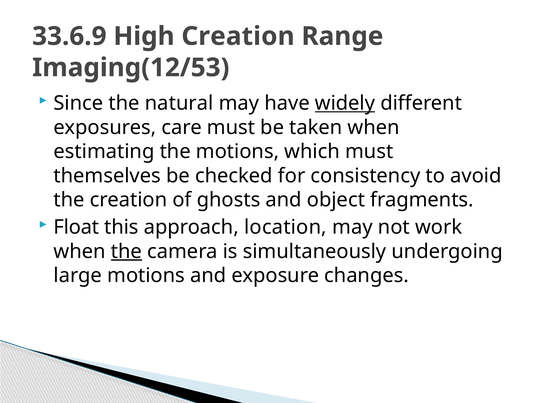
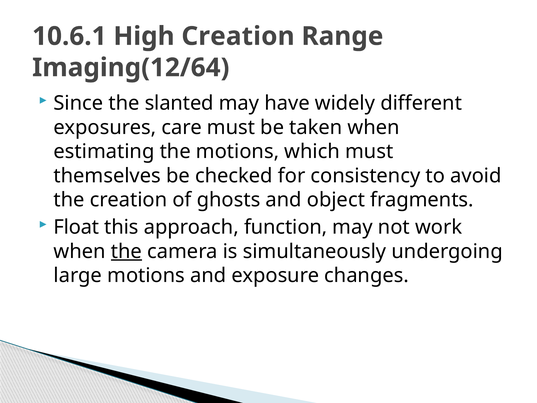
33.6.9: 33.6.9 -> 10.6.1 (69, 36)
Imaging(12/53: Imaging(12/53 -> Imaging(12/64 (131, 68)
natural: natural -> slanted (179, 103)
widely underline: present -> none (345, 103)
location: location -> function (286, 227)
